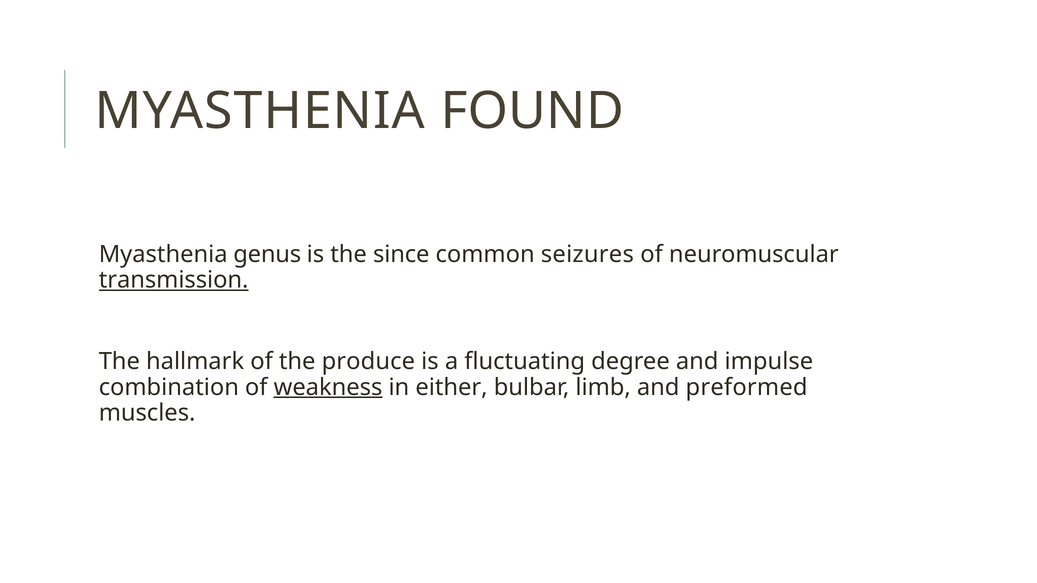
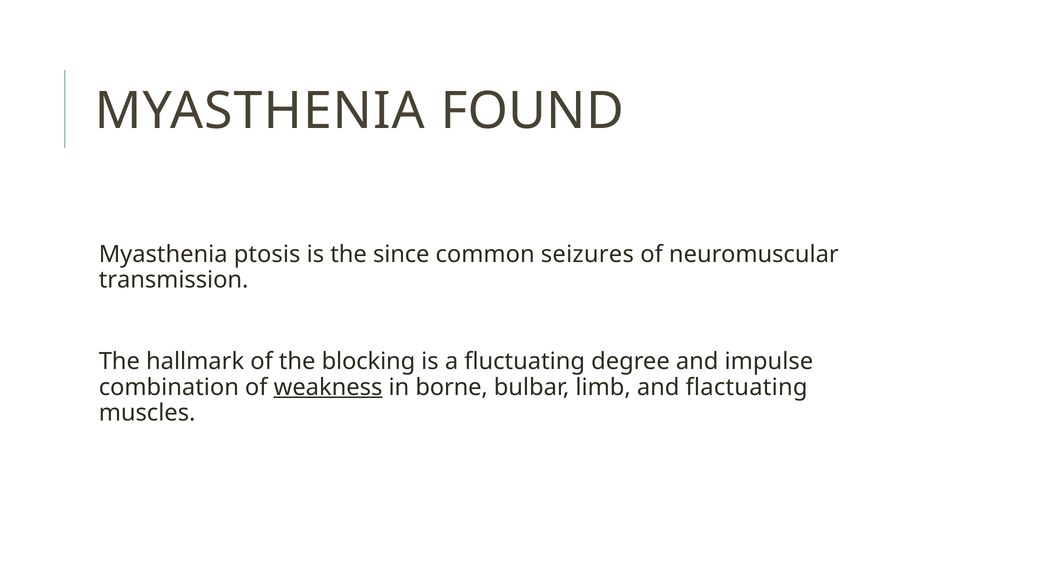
genus: genus -> ptosis (267, 255)
transmission underline: present -> none (174, 280)
produce: produce -> blocking (368, 362)
either: either -> borne (452, 387)
preformed: preformed -> flactuating (747, 387)
